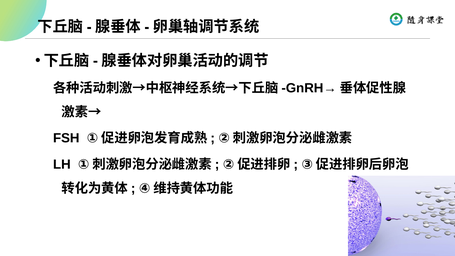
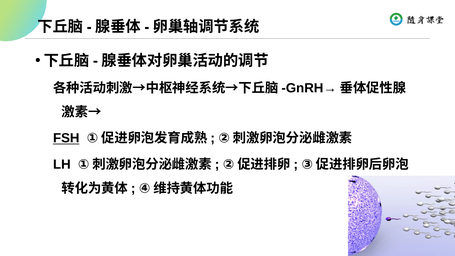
FSH underline: none -> present (66, 138)
